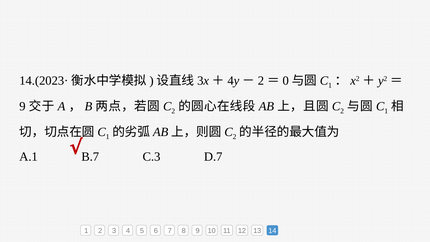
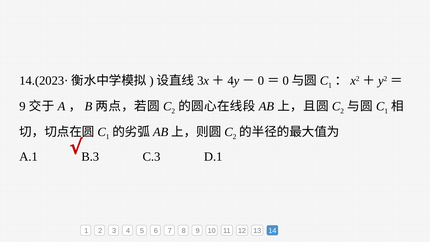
2: 2 -> 0 (261, 81)
B.7: B.7 -> B.3 (90, 157)
D.7: D.7 -> D.1 (213, 157)
